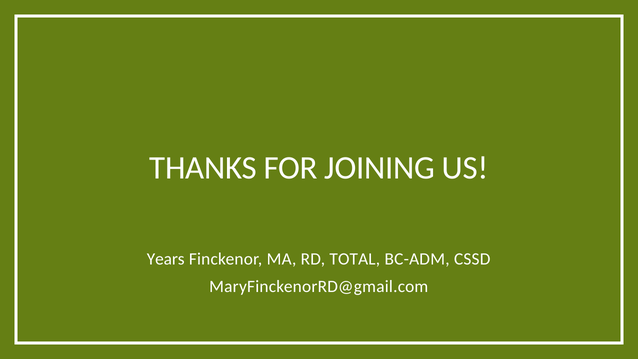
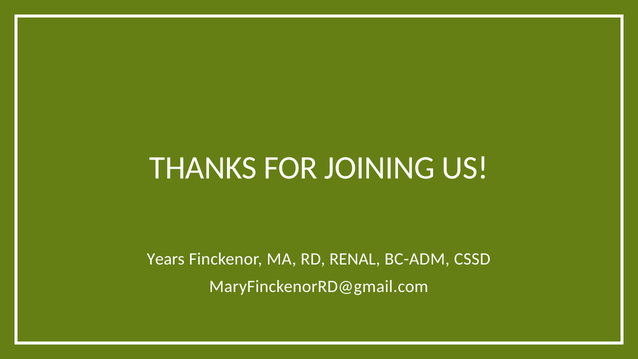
TOTAL: TOTAL -> RENAL (355, 259)
